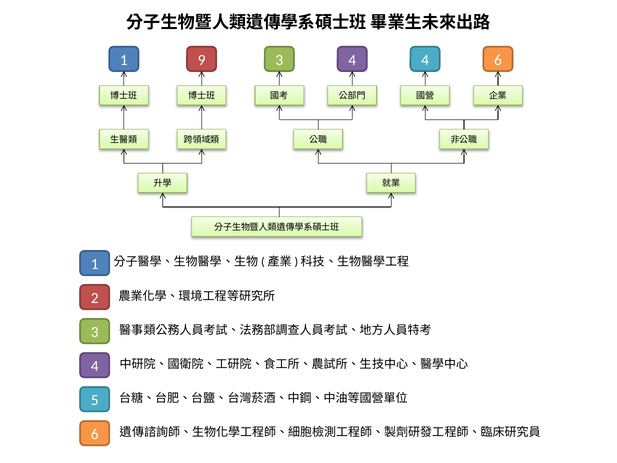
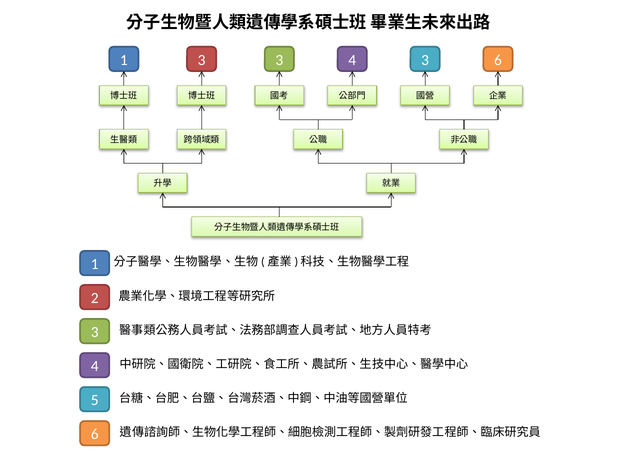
1 9: 9 -> 3 (202, 60)
4 4: 4 -> 3 (425, 60)
